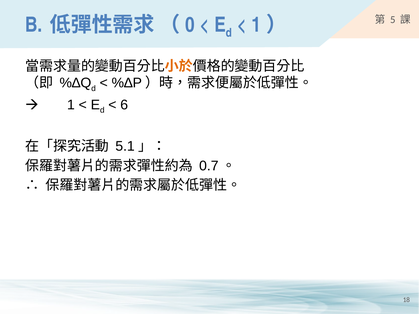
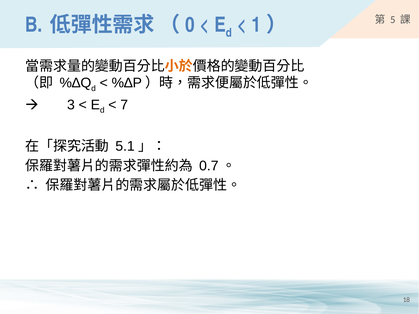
1: 1 -> 3 (71, 105)
6: 6 -> 7 (124, 105)
